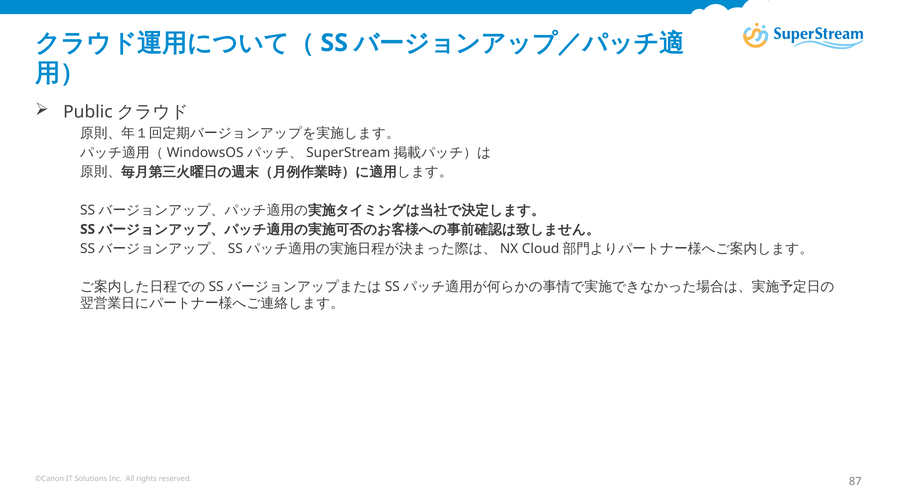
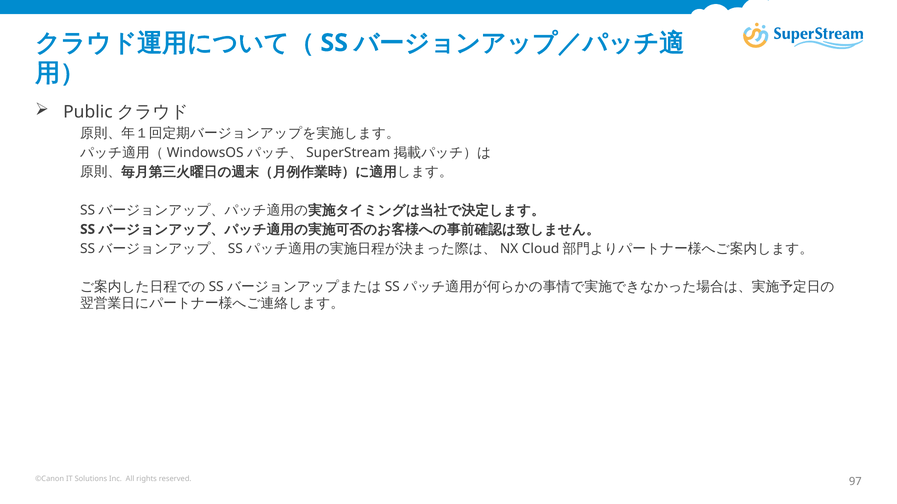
87: 87 -> 97 (855, 482)
